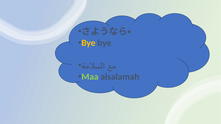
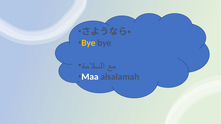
Maa colour: light green -> white (90, 77)
